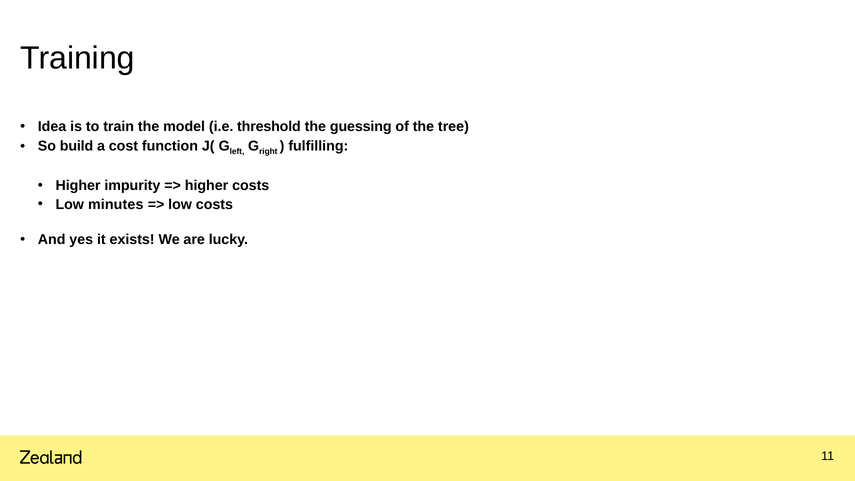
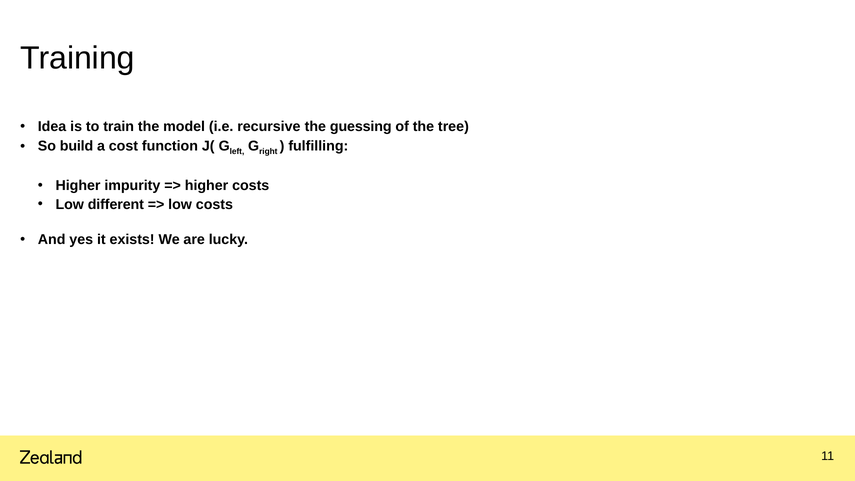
threshold: threshold -> recursive (269, 127)
minutes: minutes -> different (116, 204)
